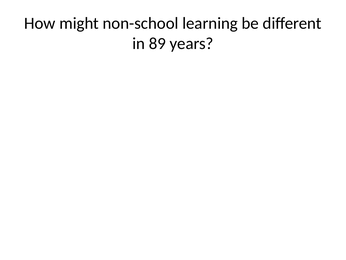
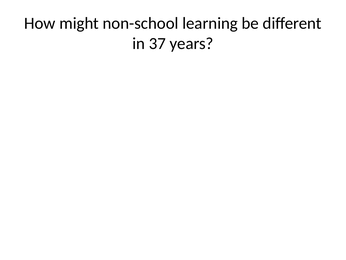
89: 89 -> 37 (157, 44)
